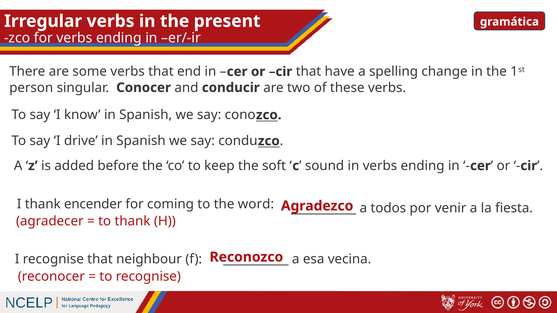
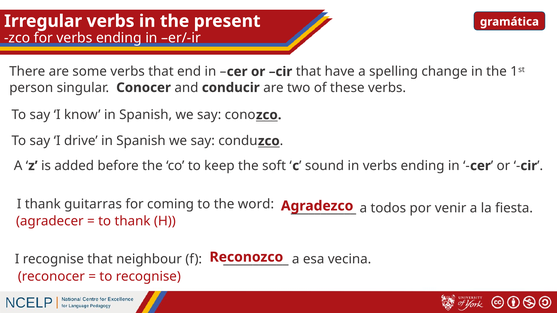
encender: encender -> guitarras (93, 204)
